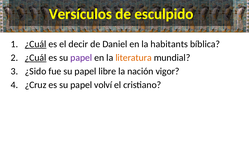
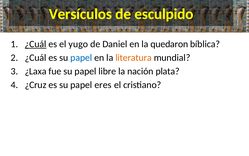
decir: decir -> yugo (78, 44)
habitants: habitants -> quedaron (169, 44)
¿Cuál underline: present -> none (36, 58)
papel colour: purple -> blue (81, 58)
¿Sido: ¿Sido -> ¿Laxa (36, 71)
vigor: vigor -> plata (168, 71)
volví: volví -> eres (103, 85)
